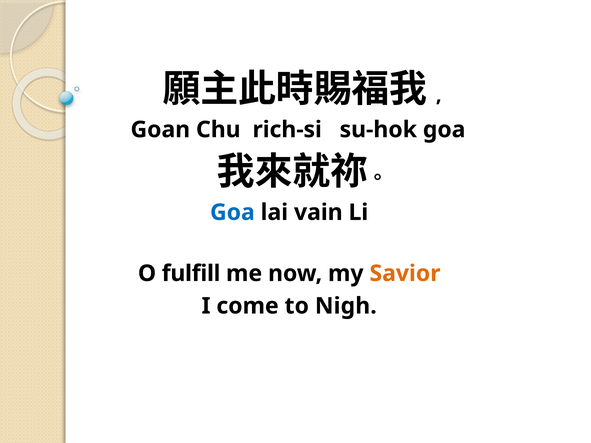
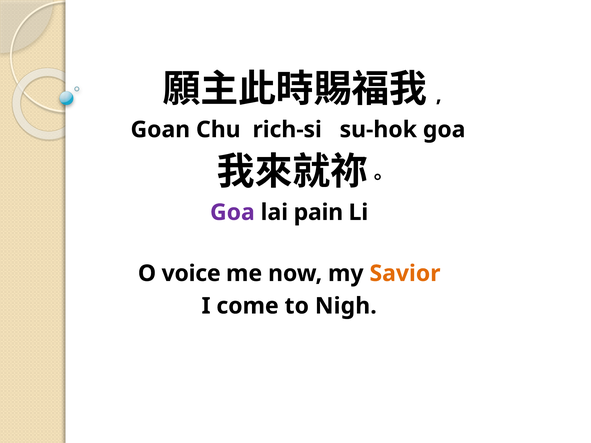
Goa colour: blue -> purple (232, 212)
vain: vain -> pain (318, 212)
fulfill: fulfill -> voice (191, 274)
